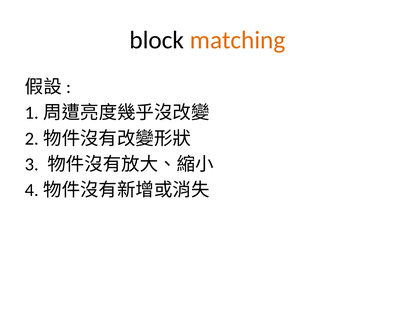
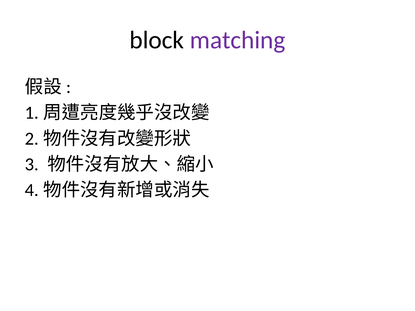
matching colour: orange -> purple (238, 40)
